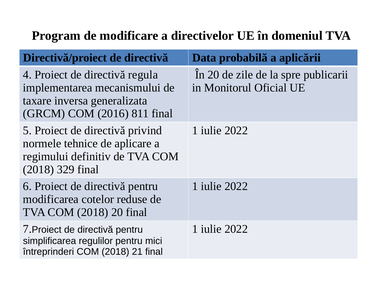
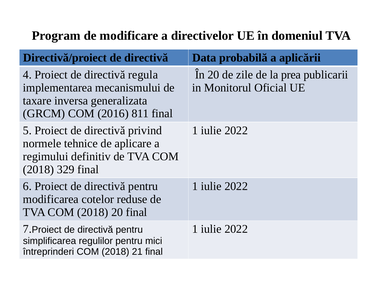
spre: spre -> prea (291, 74)
